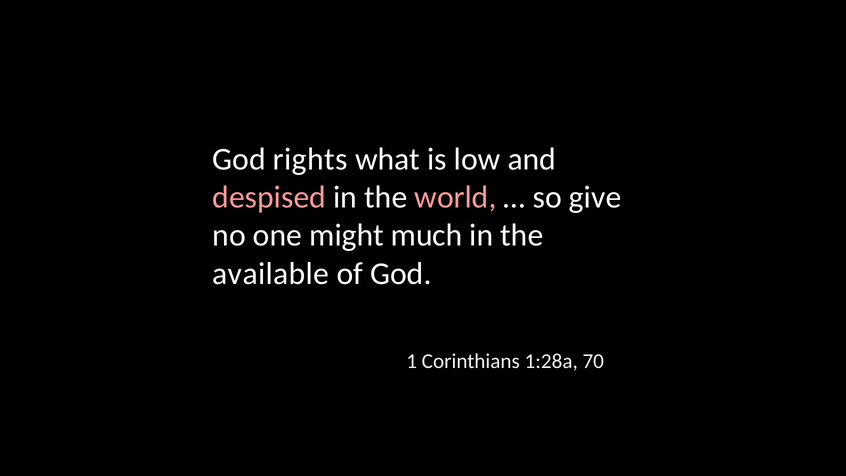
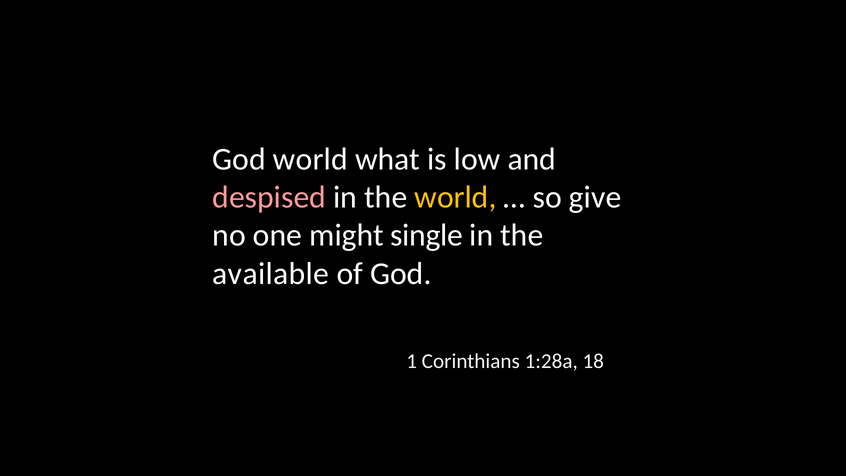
God rights: rights -> world (310, 159)
world colour: pink -> yellow (455, 197)
much: much -> single (427, 235)
70: 70 -> 18 (593, 361)
